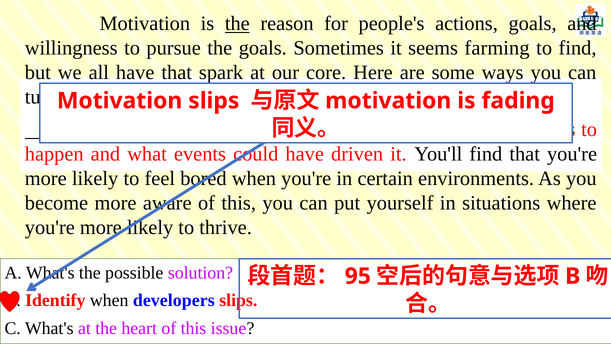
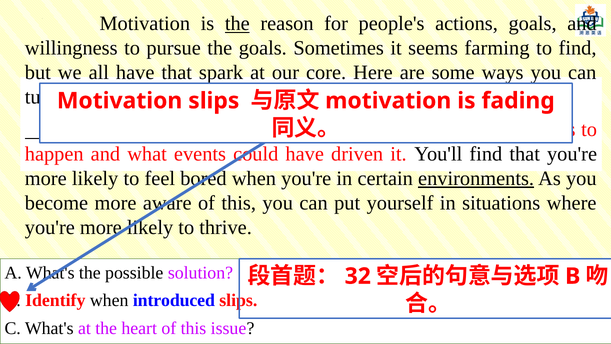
environments underline: none -> present (476, 178)
95: 95 -> 32 (358, 276)
developers: developers -> introduced (174, 300)
